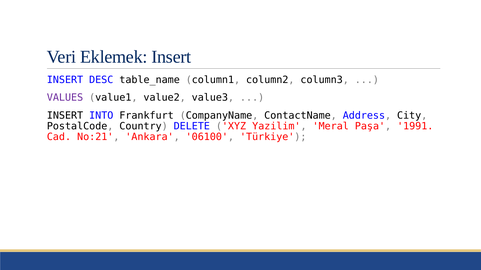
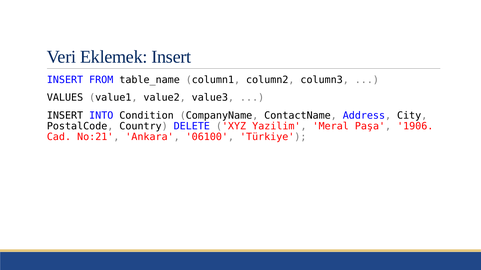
DESC: DESC -> FROM (101, 80)
VALUES colour: purple -> black (65, 98)
Frankfurt: Frankfurt -> Condition (147, 116)
1991: 1991 -> 1906 (415, 126)
